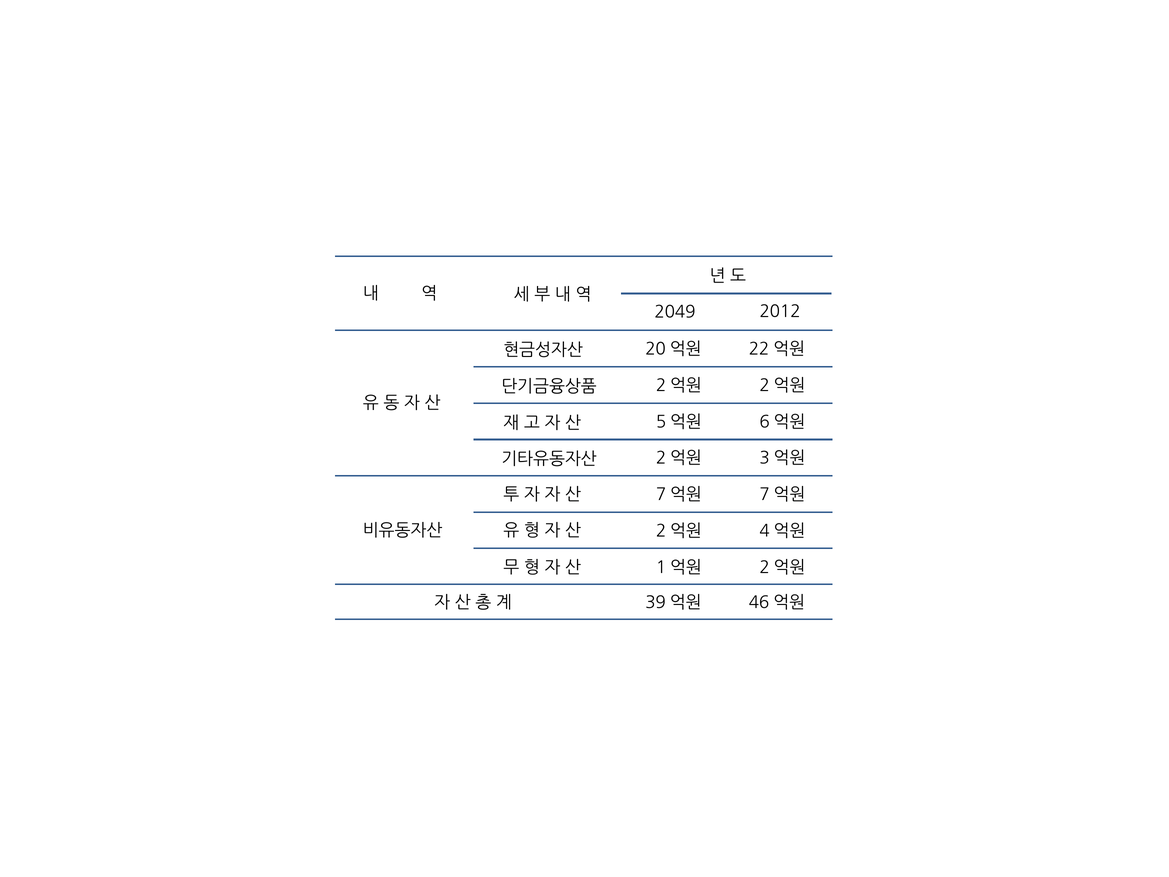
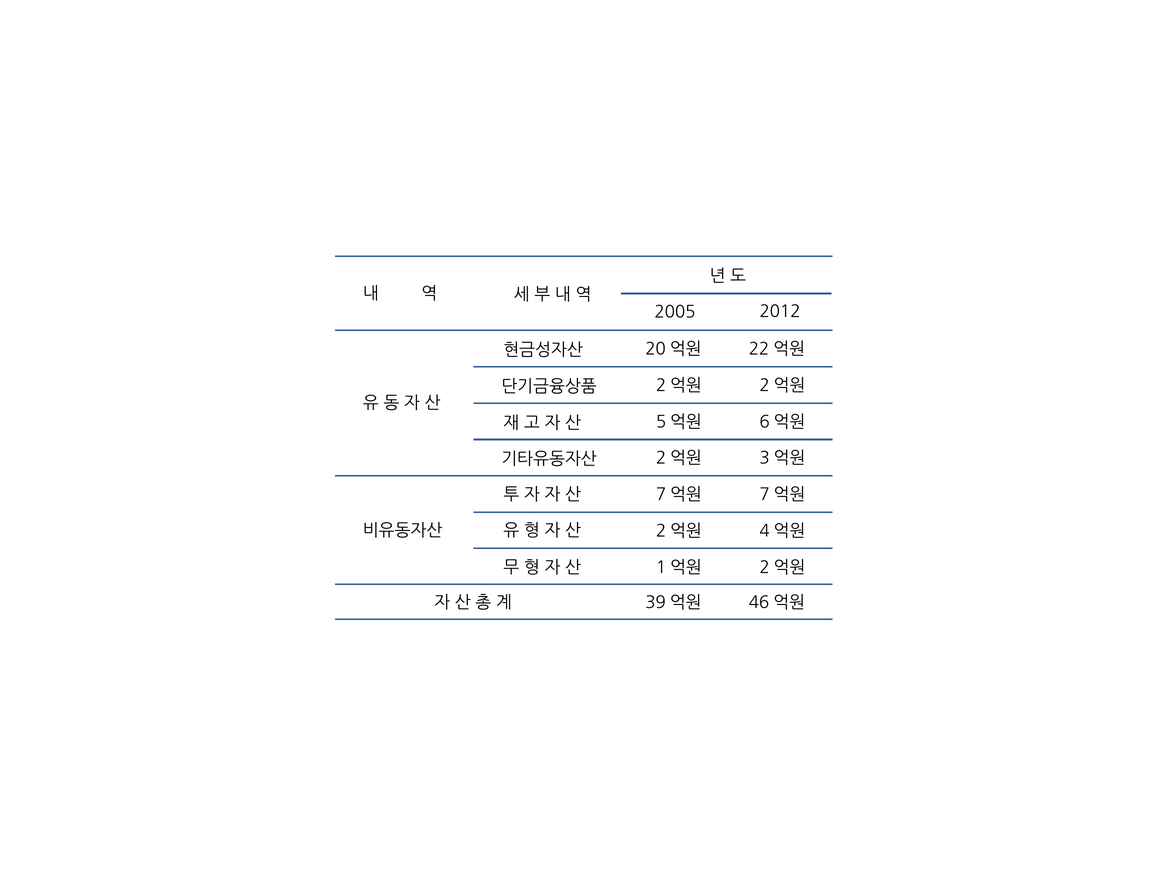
2049: 2049 -> 2005 (675, 312)
